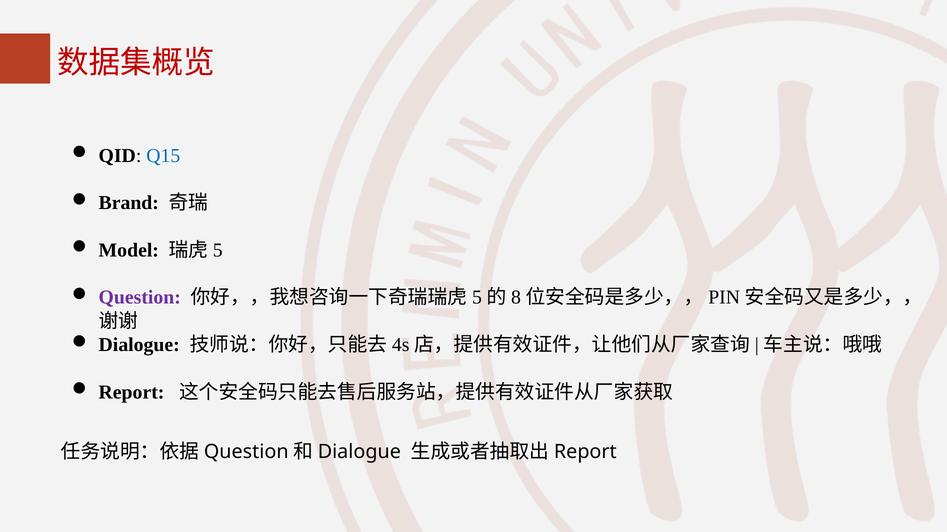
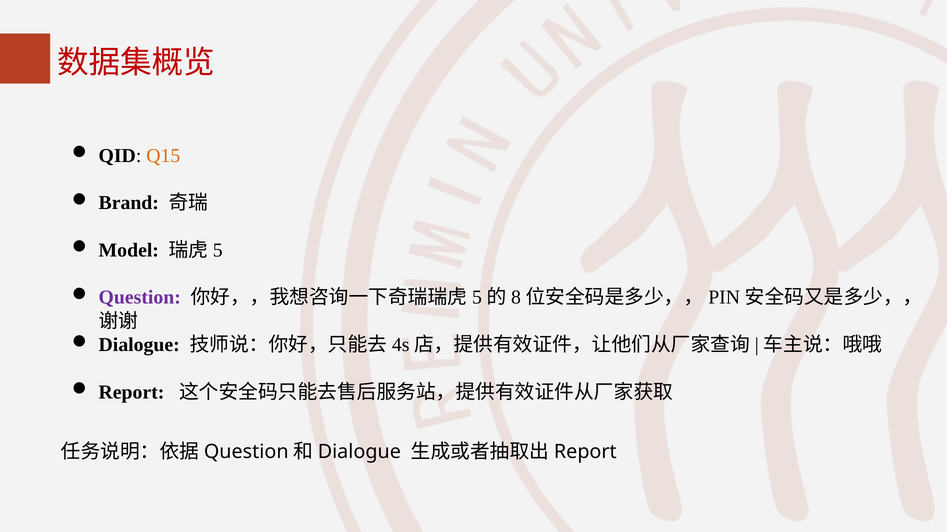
Q15 colour: blue -> orange (163, 156)
